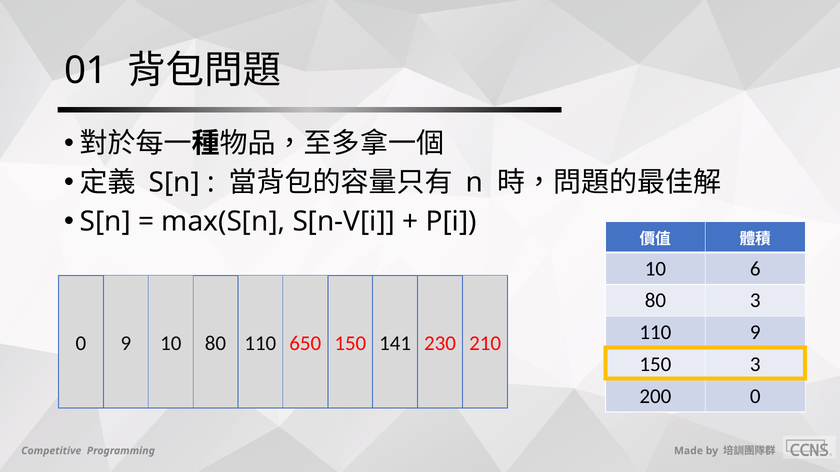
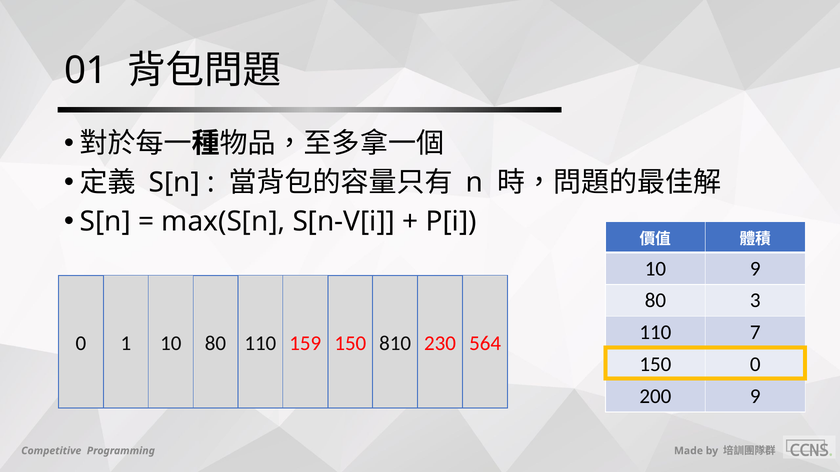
10 6: 6 -> 9 (755, 269)
110 9: 9 -> 7 (755, 333)
0 9: 9 -> 1 (126, 343)
650: 650 -> 159 (305, 343)
141: 141 -> 810 (395, 344)
210: 210 -> 564 (485, 343)
150 3: 3 -> 0 (755, 365)
200 0: 0 -> 9 (755, 397)
